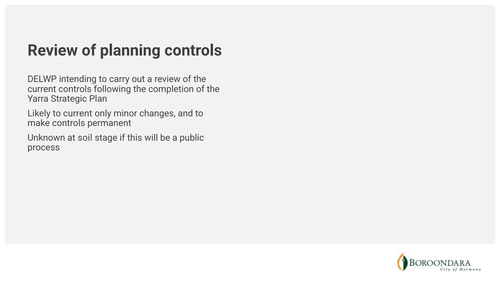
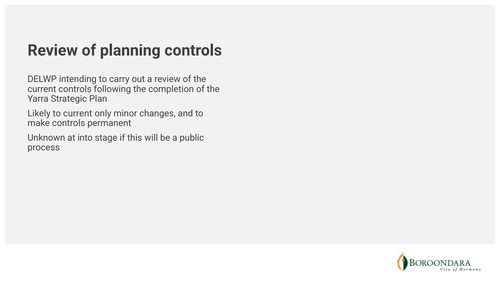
soil: soil -> into (85, 138)
